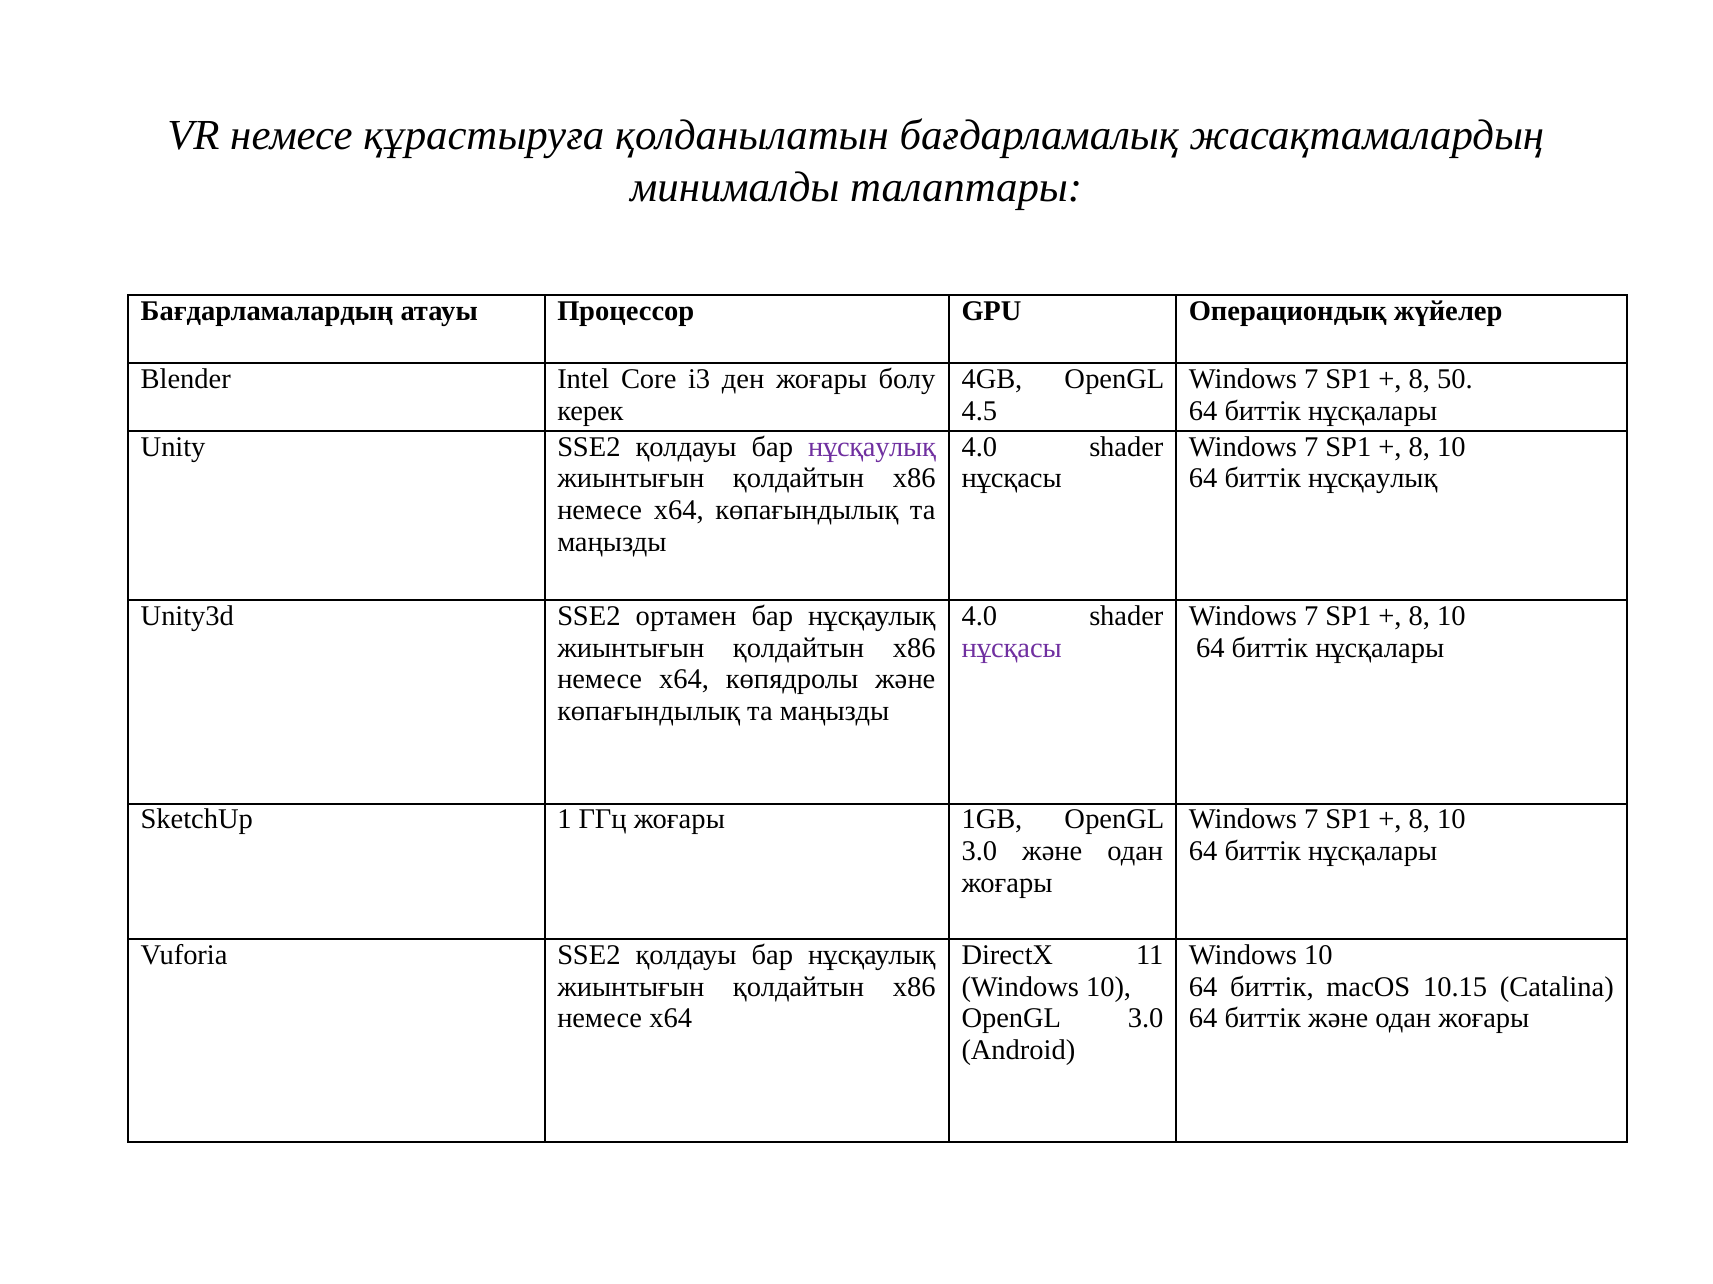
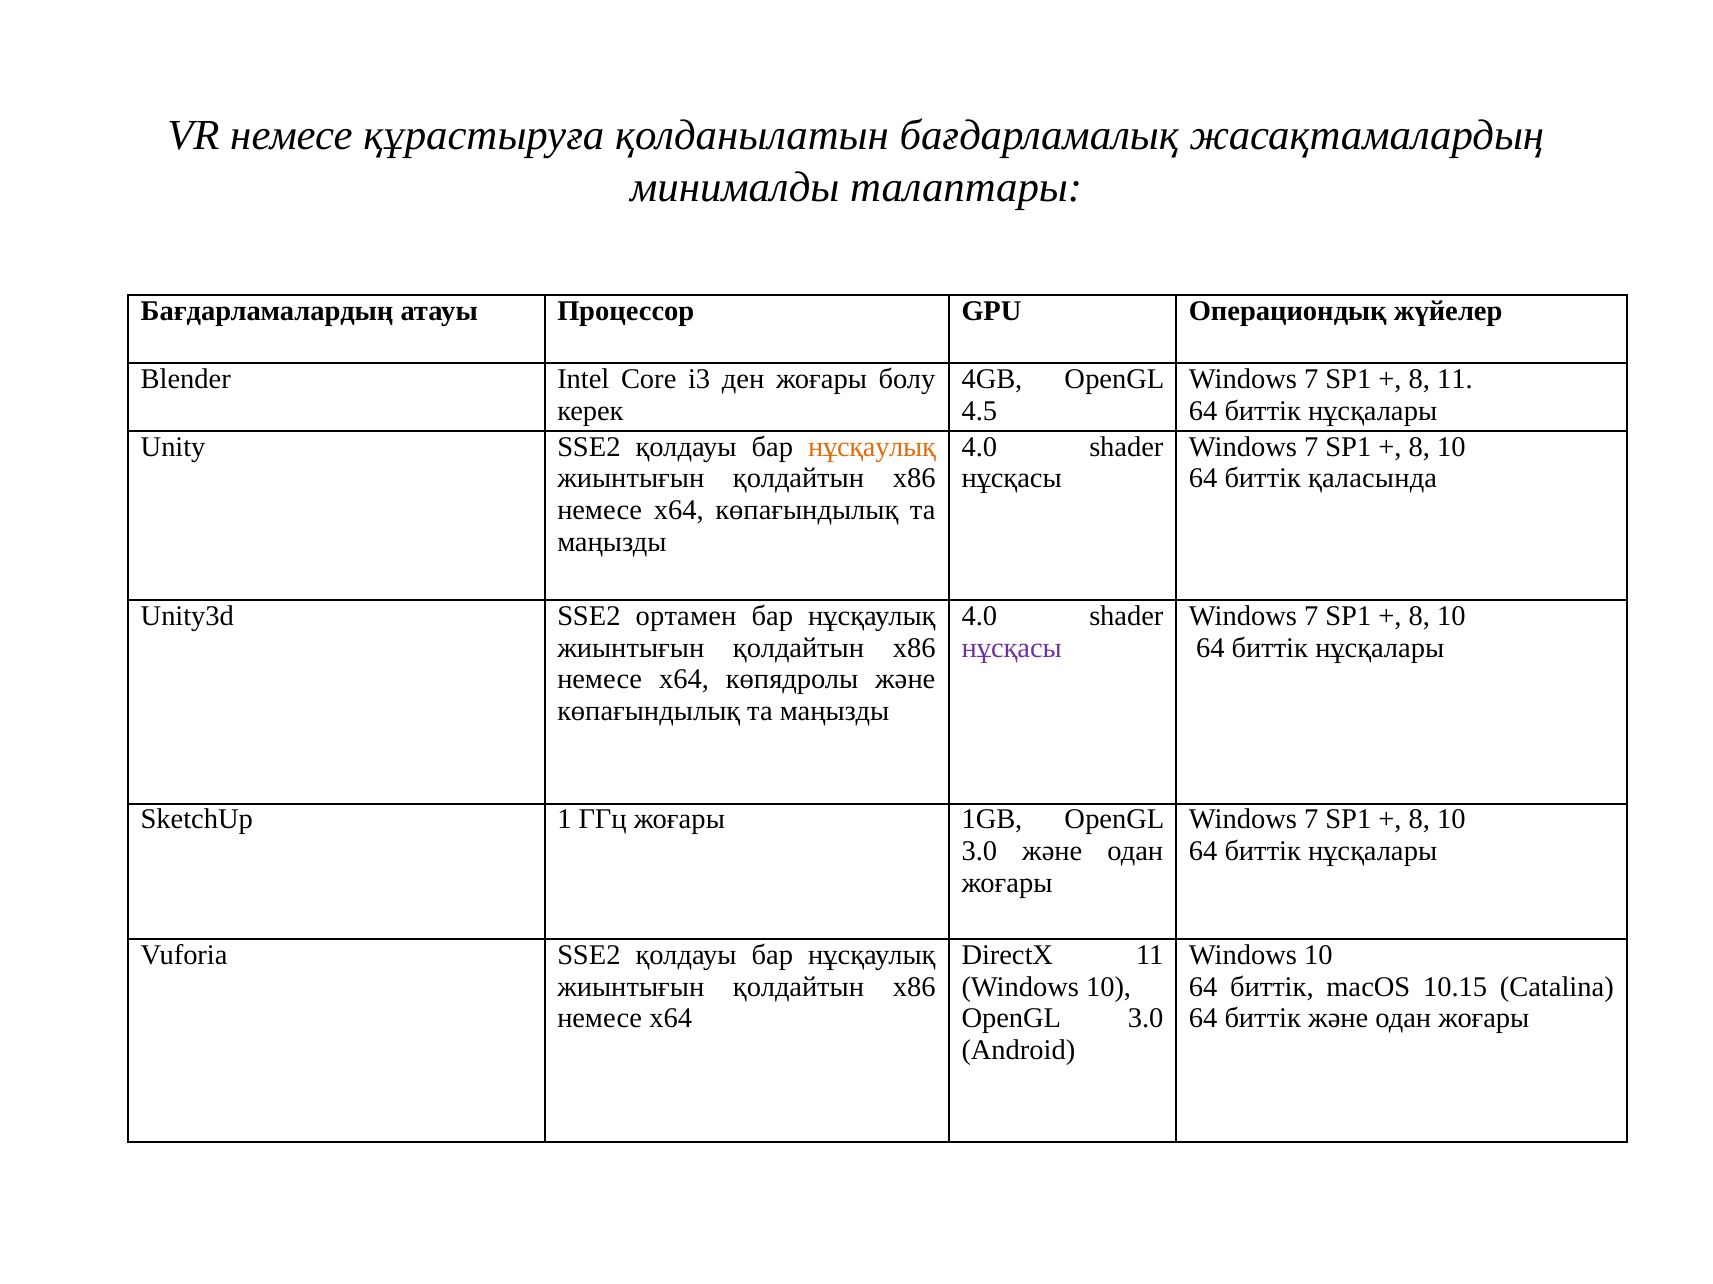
8 50: 50 -> 11 (1455, 379)
нұсқаулық colour: purple -> orange (872, 447)
биттік нұсқаулық: нұсқаулық -> қаласында (1373, 479)
